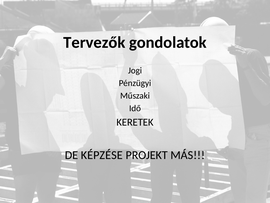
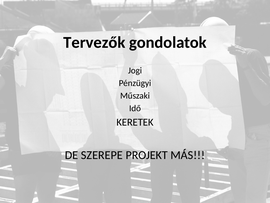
KÉPZÉSE: KÉPZÉSE -> SZEREPE (102, 155)
